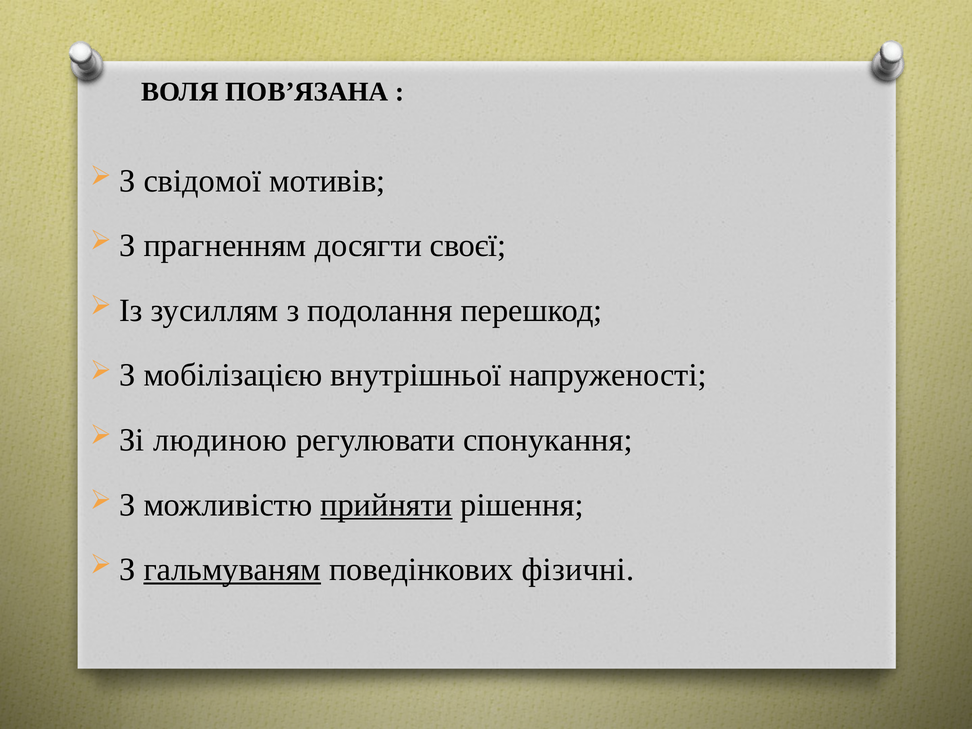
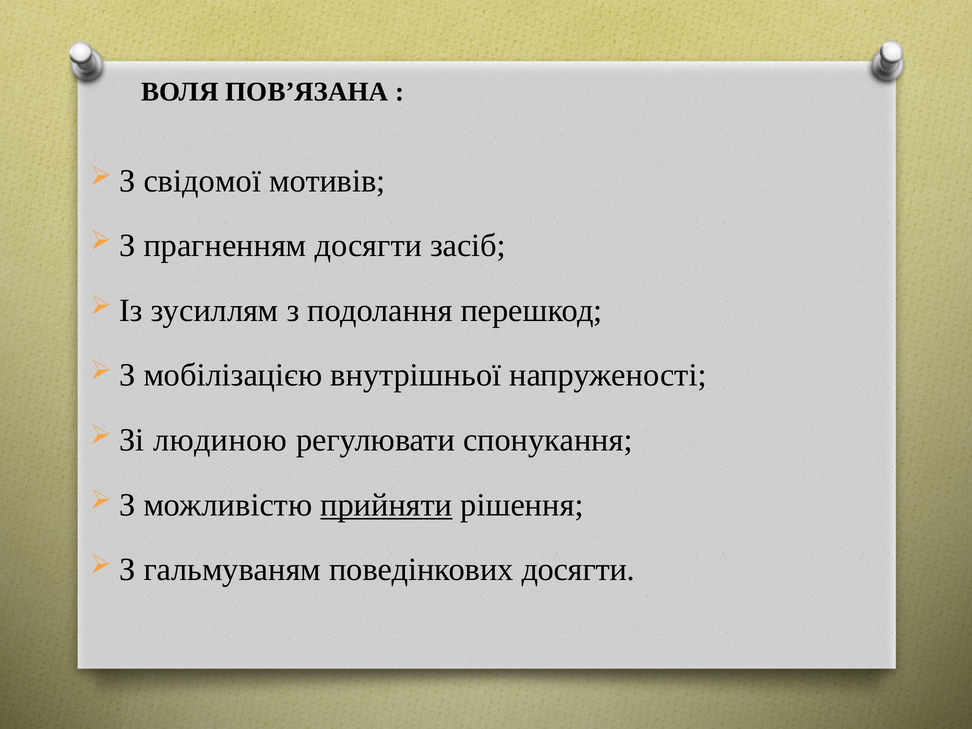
своєї: своєї -> засіб (468, 246)
гальмуваням underline: present -> none (232, 570)
поведінкових фізичні: фізичні -> досягти (578, 570)
